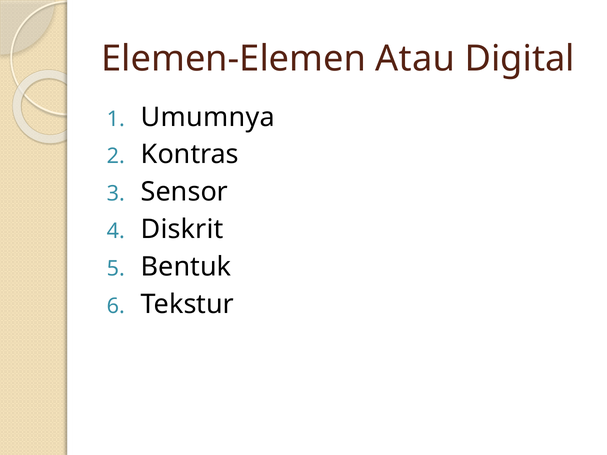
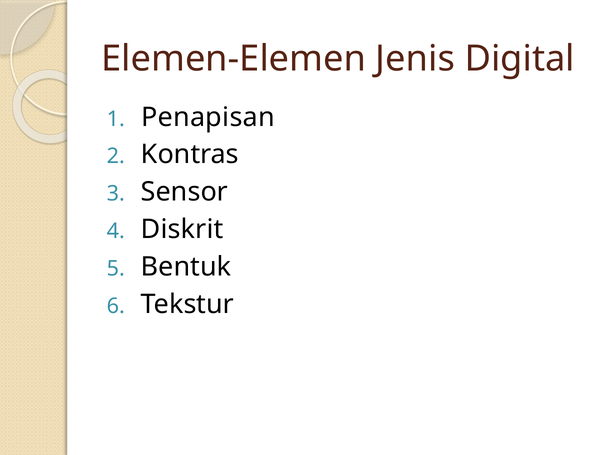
Atau: Atau -> Jenis (415, 59)
Umumnya: Umumnya -> Penapisan (208, 117)
